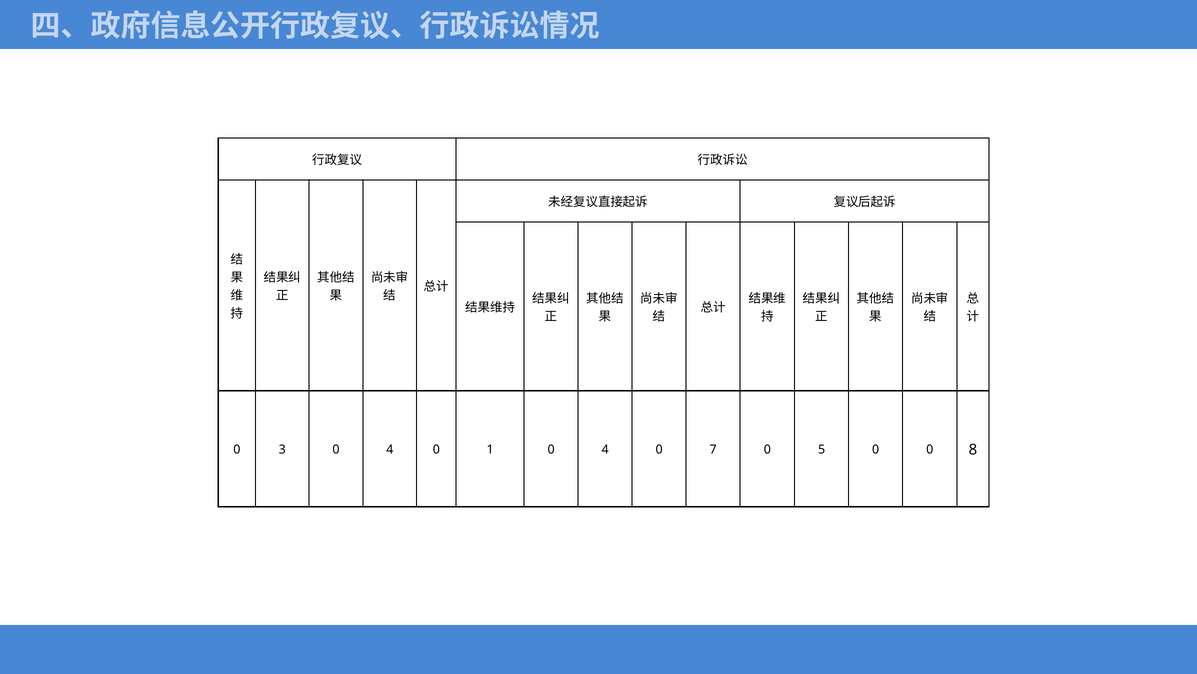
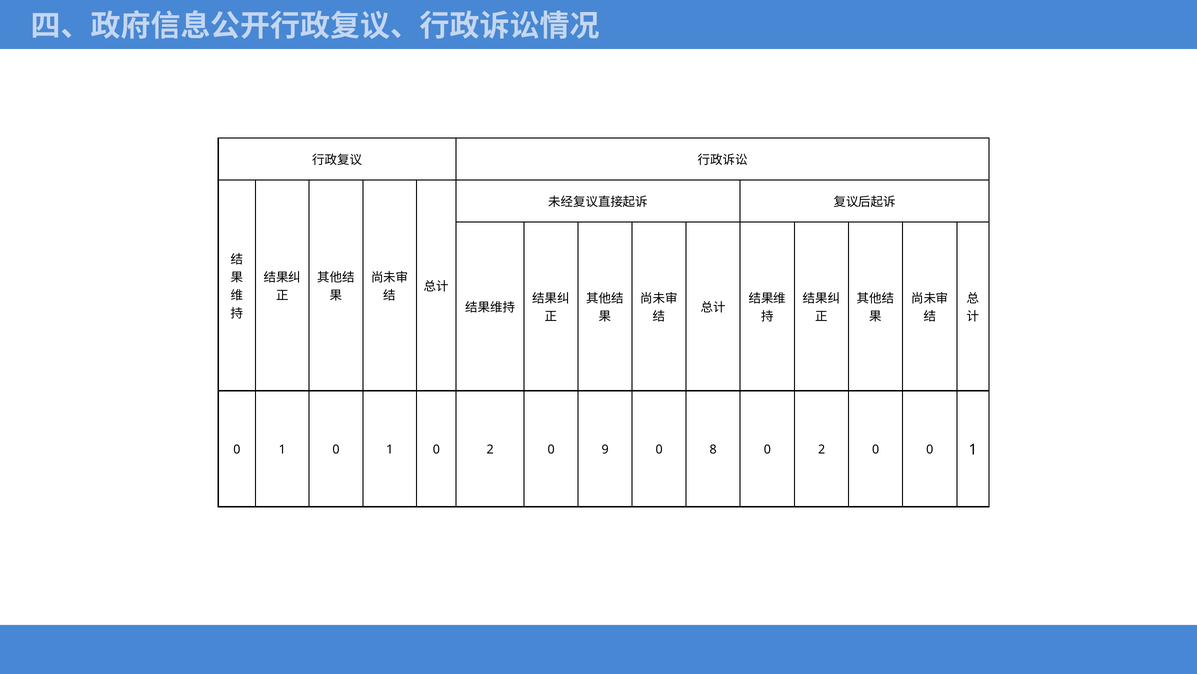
3: 3 -> 1 (282, 449)
4: 4 -> 1 (390, 449)
1: 1 -> 2 (490, 449)
4: 4 -> 9 (605, 449)
7: 7 -> 8 (713, 449)
5: 5 -> 2 (822, 449)
0 0 8: 8 -> 1 (973, 449)
